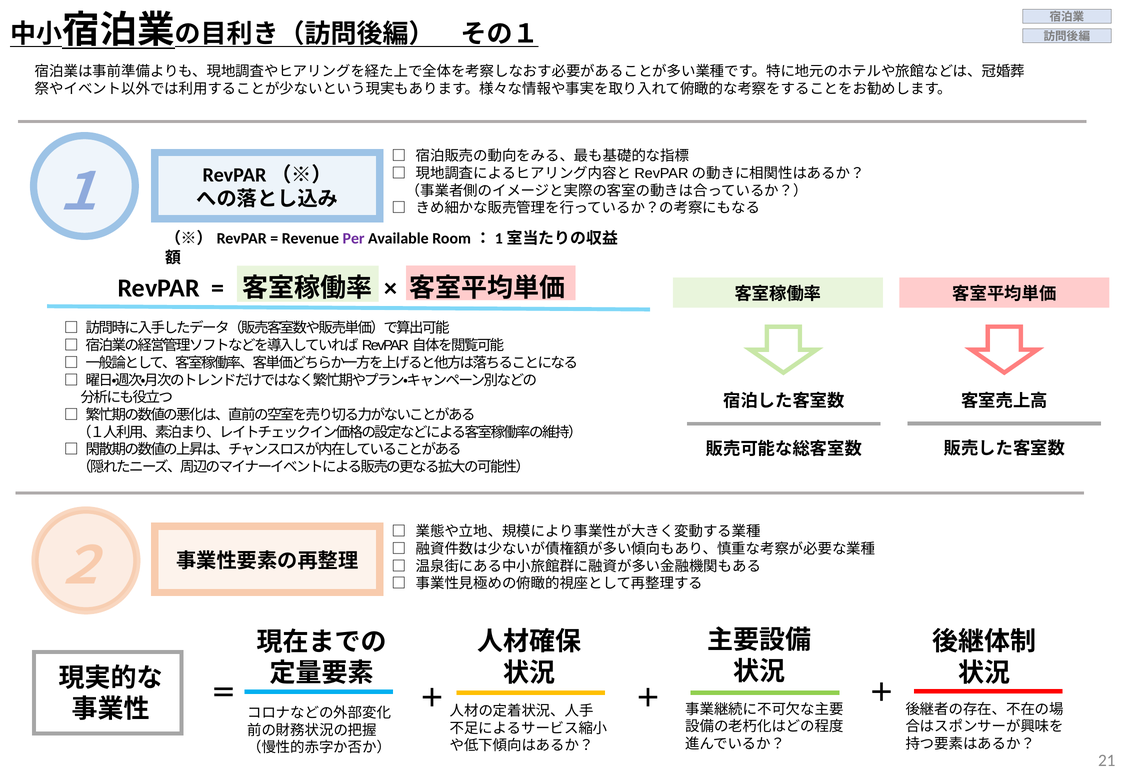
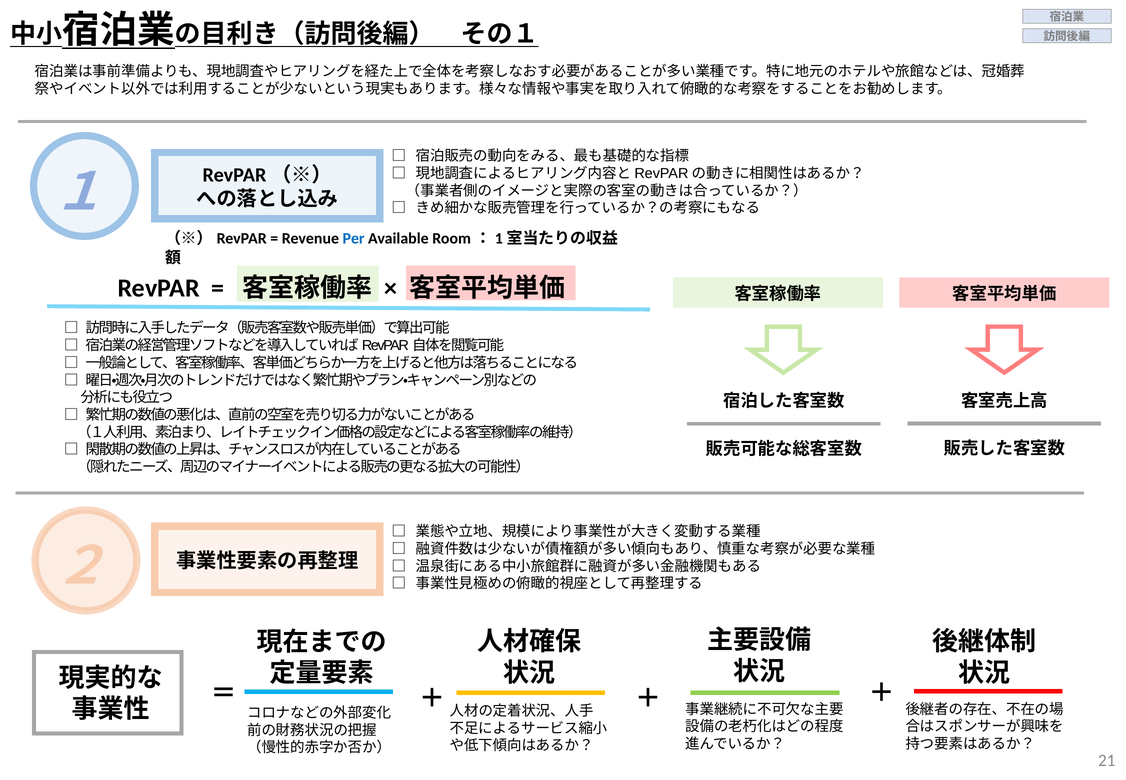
Per colour: purple -> blue (354, 239)
